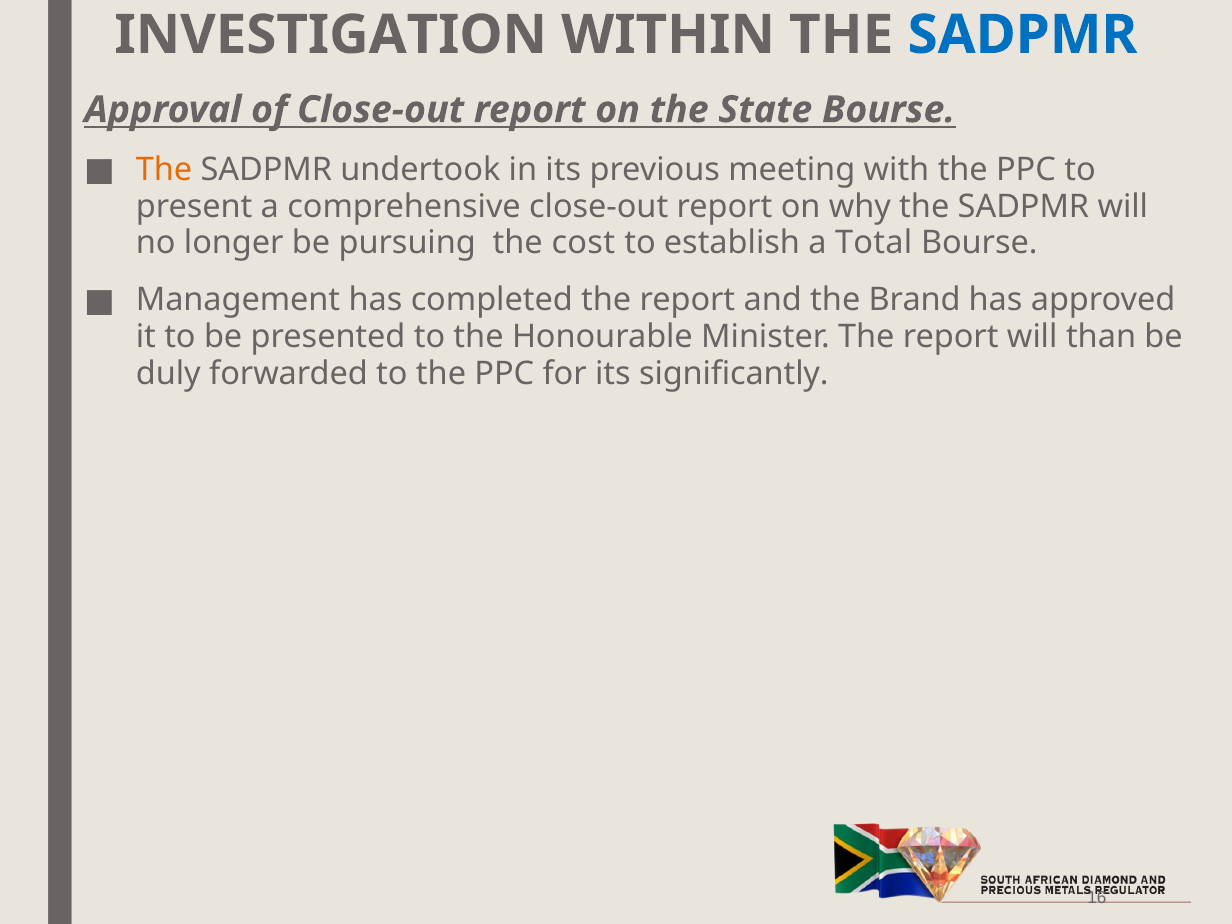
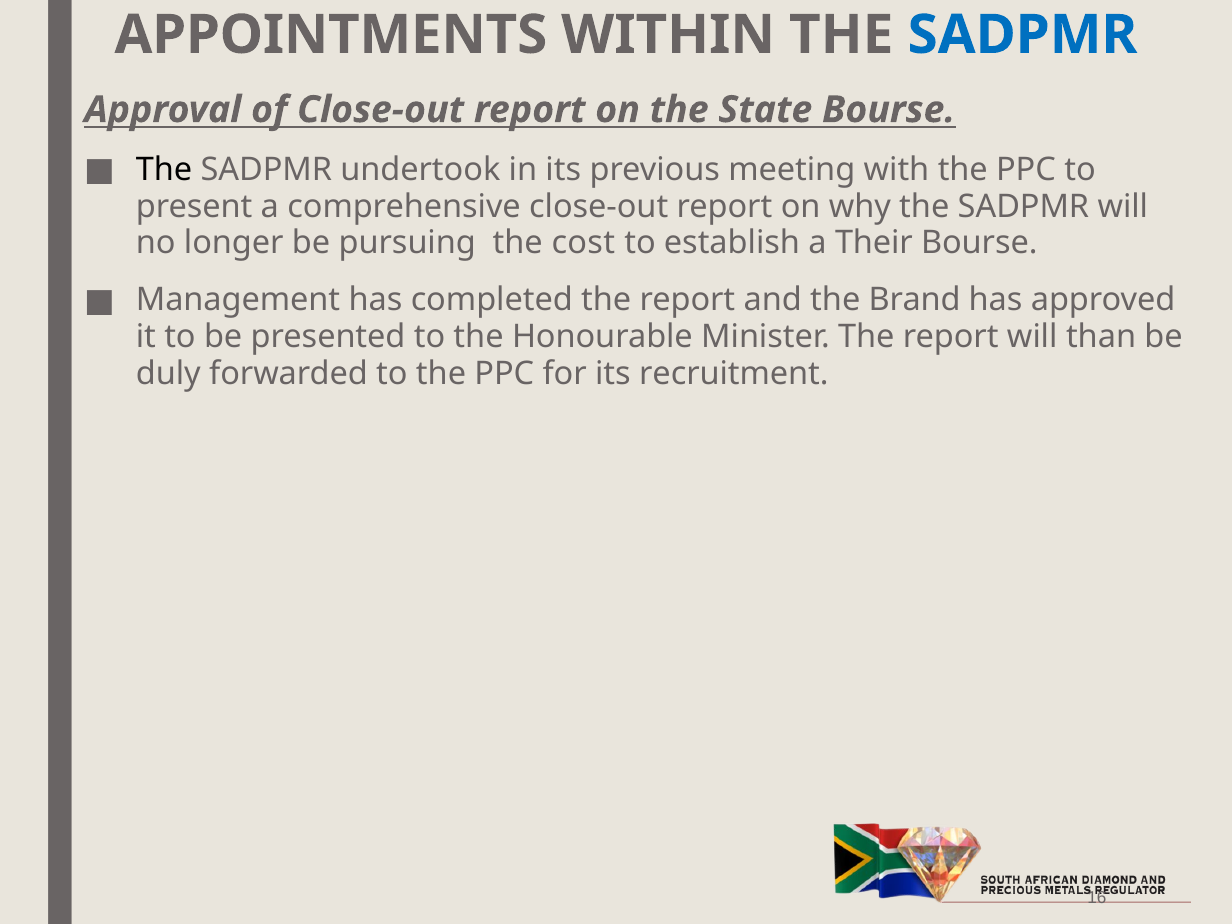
INVESTIGATION: INVESTIGATION -> APPOINTMENTS (331, 35)
The colour: orange -> black (164, 170)
Total: Total -> Their (874, 243)
significantly: significantly -> recruitment (734, 373)
